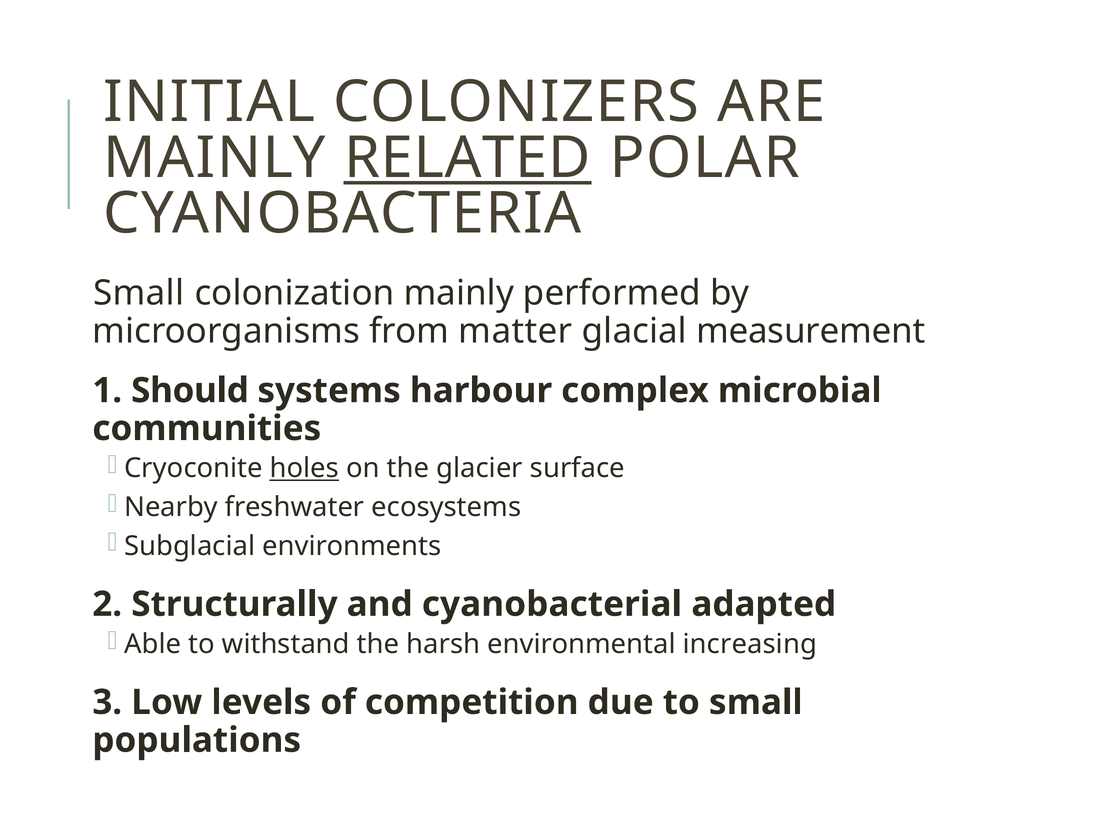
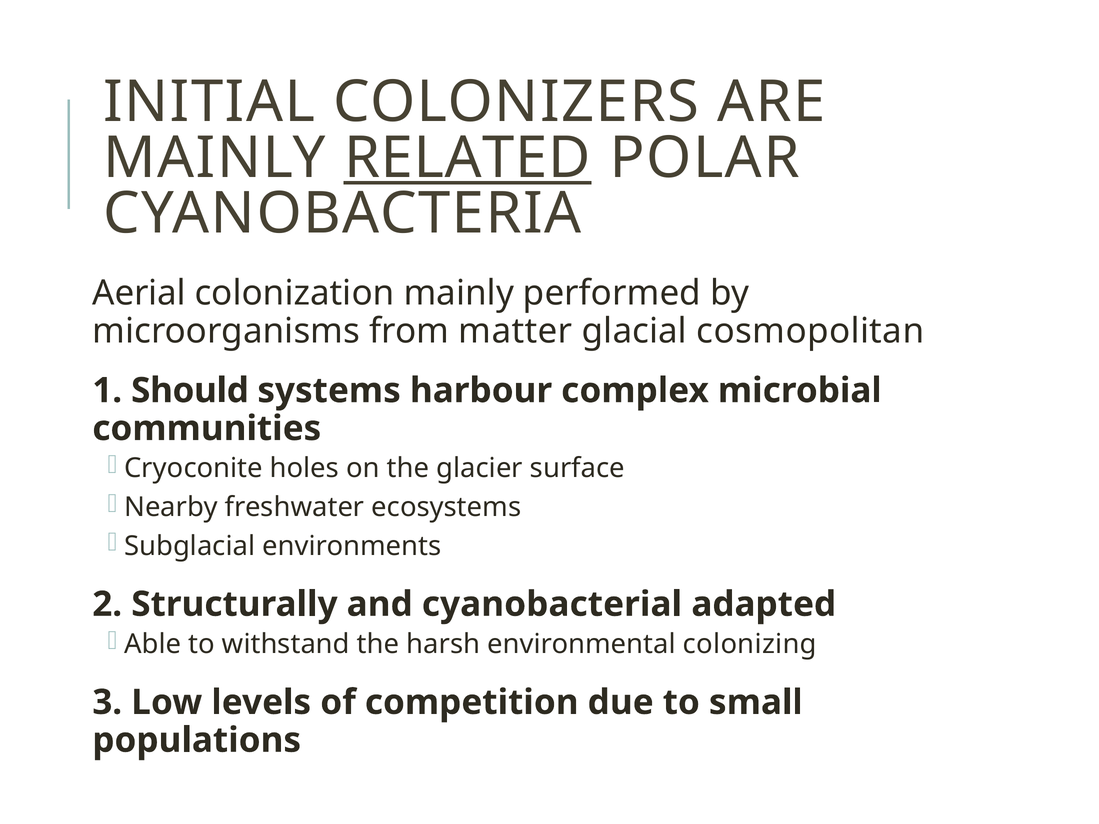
Small: Small -> Aerial (139, 294)
measurement: measurement -> cosmopolitan (810, 331)
holes underline: present -> none (304, 469)
increasing: increasing -> colonizing (750, 644)
